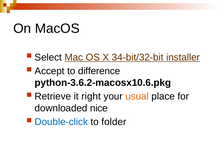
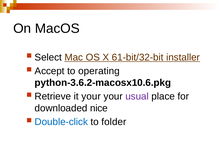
34-bit/32-bit: 34-bit/32-bit -> 61-bit/32-bit (138, 57)
difference: difference -> operating (99, 71)
it right: right -> your (91, 96)
usual colour: orange -> purple (137, 96)
